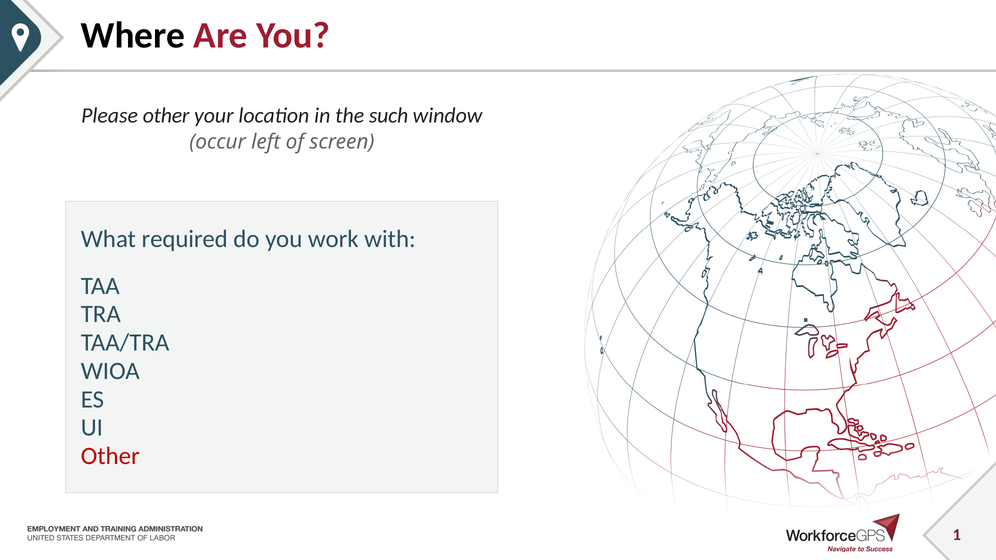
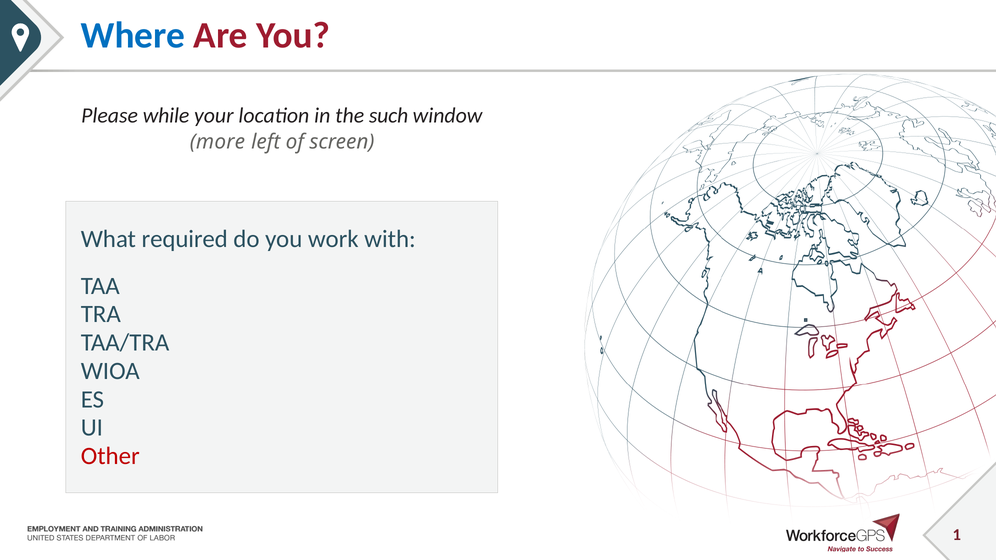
Where colour: black -> blue (133, 36)
Please other: other -> while (166, 116)
occur: occur -> more (217, 142)
